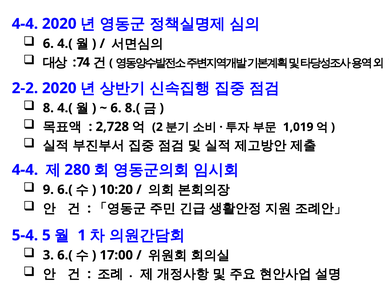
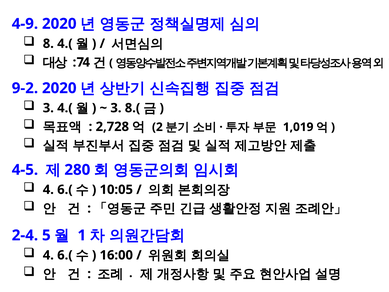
4-4: 4-4 -> 4-9 (25, 24)
6: 6 -> 8 (48, 44)
2-2: 2-2 -> 9-2 (25, 88)
8: 8 -> 3 (48, 108)
6: 6 -> 3 (116, 108)
4-4: 4-4 -> 4-5 (25, 170)
9: 9 -> 4 (48, 189)
10:20: 10:20 -> 10:05 (116, 189)
5-4: 5-4 -> 2-4 (25, 235)
3: 3 -> 4 (48, 255)
17:00: 17:00 -> 16:00 (116, 255)
